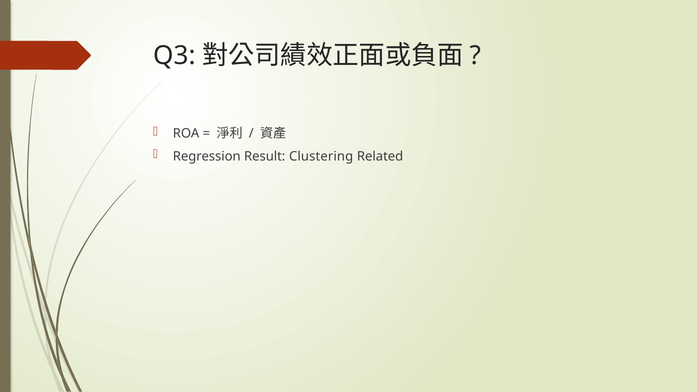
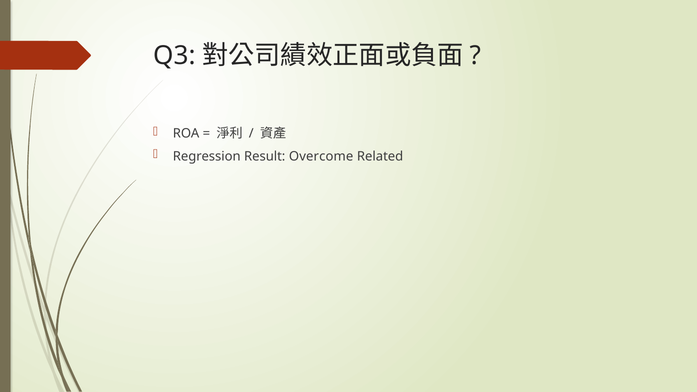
Clustering: Clustering -> Overcome (321, 156)
